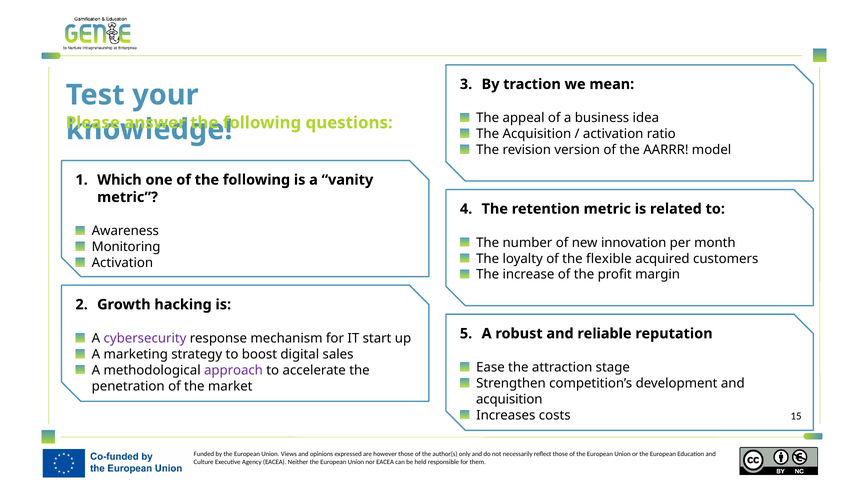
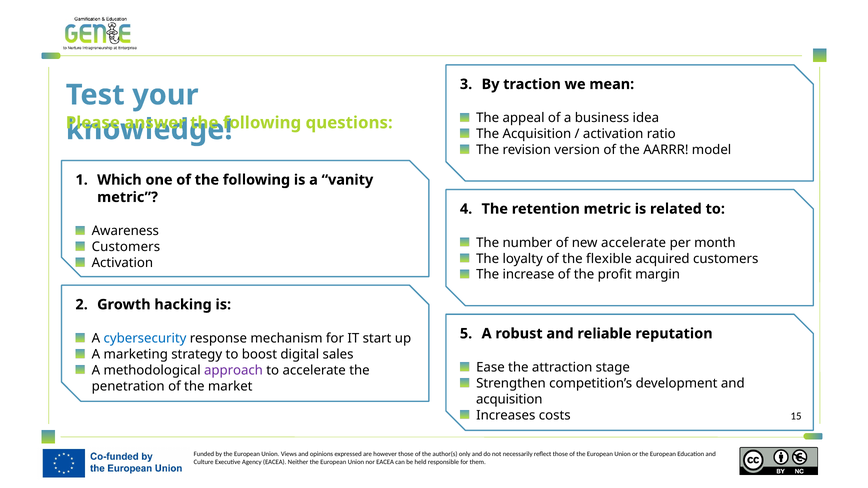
new innovation: innovation -> accelerate (634, 243)
Monitoring: Monitoring -> Customers (126, 247)
cybersecurity colour: purple -> blue (145, 339)
